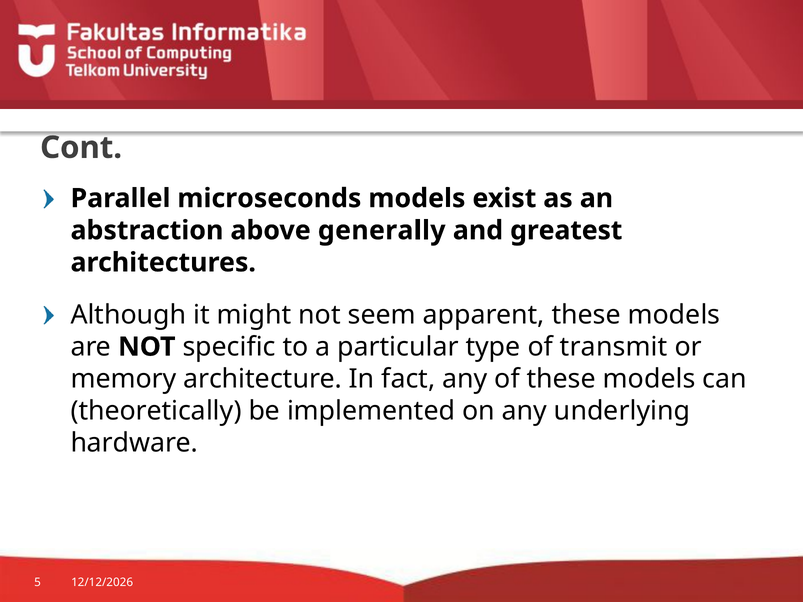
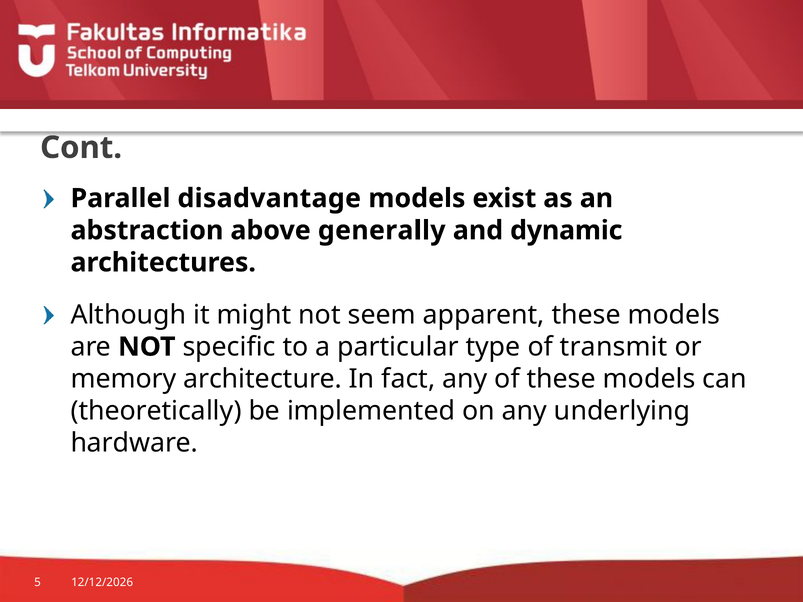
microseconds: microseconds -> disadvantage (269, 198)
greatest: greatest -> dynamic (566, 231)
